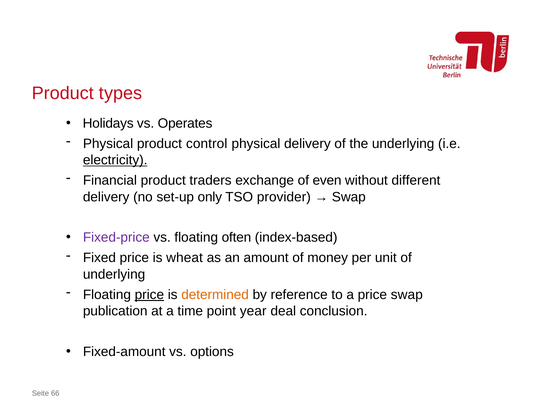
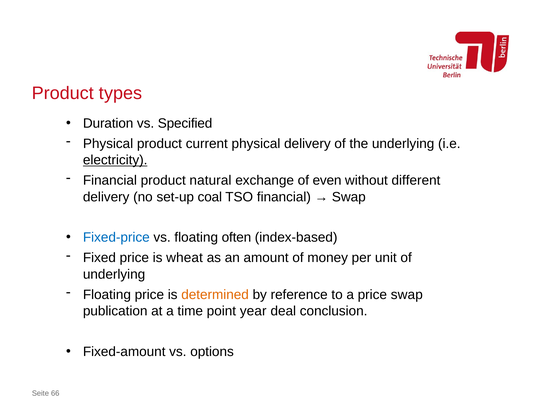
Holidays: Holidays -> Duration (108, 123)
Operates: Operates -> Specified (185, 123)
control: control -> current (207, 143)
traders: traders -> natural (210, 180)
only: only -> coal (210, 197)
TSO provider: provider -> financial (284, 197)
Fixed-price colour: purple -> blue (116, 237)
price underline: present -> none (149, 294)
